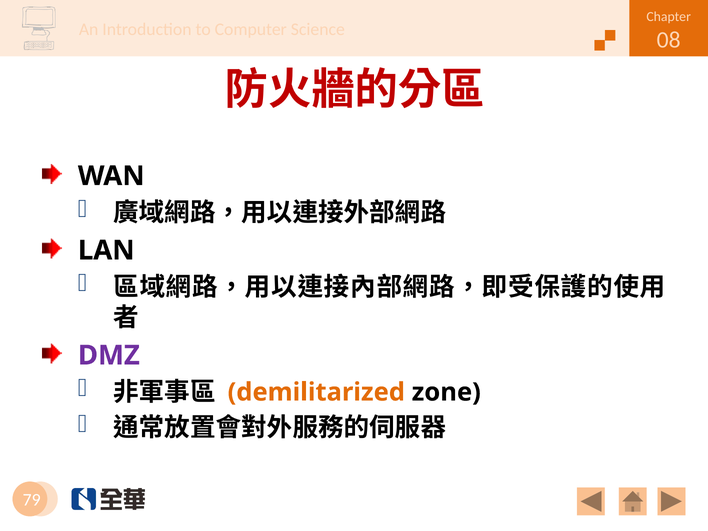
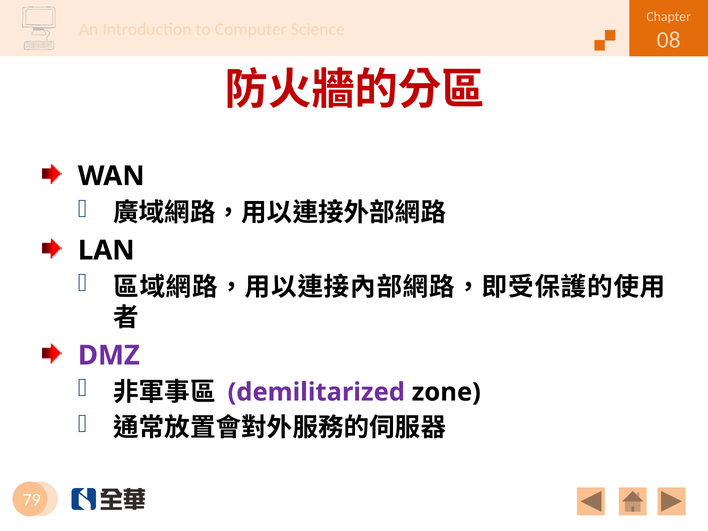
demilitarized colour: orange -> purple (316, 392)
